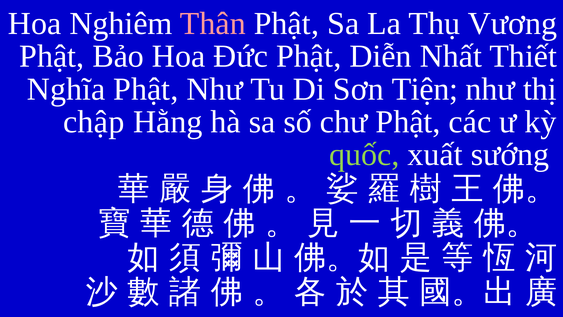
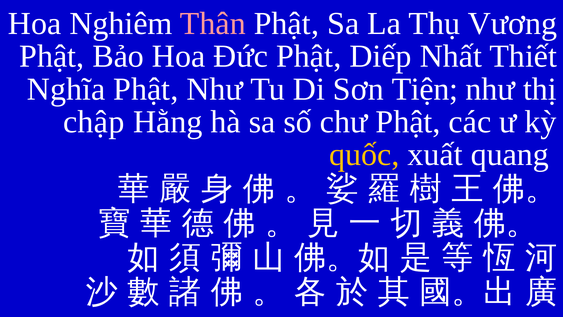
Diễn: Diễn -> Diếp (381, 56)
quốc colour: light green -> yellow (364, 154)
sướng: sướng -> quang (510, 154)
